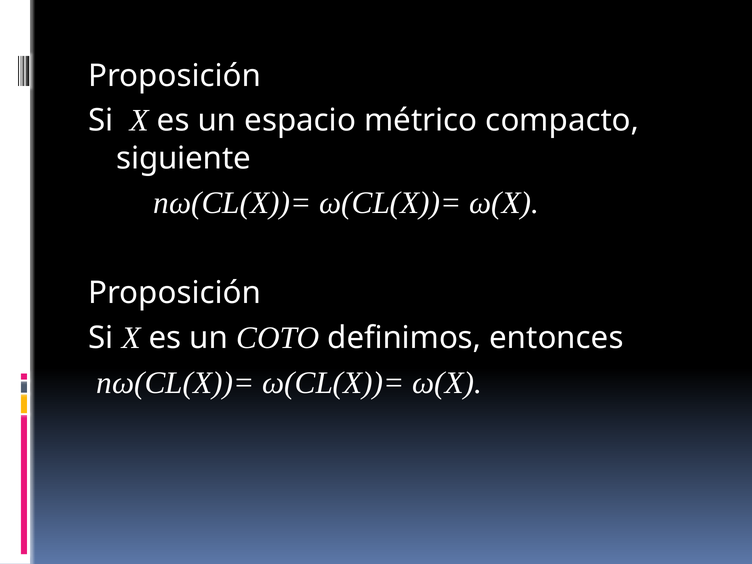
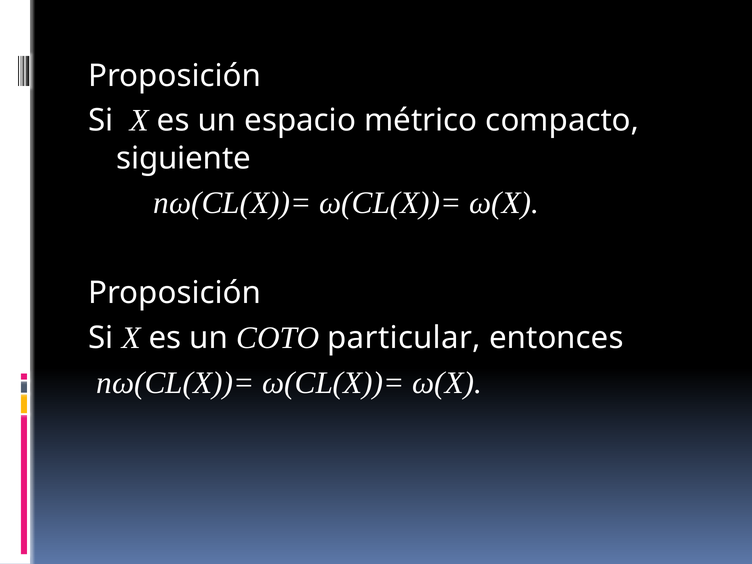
definimos: definimos -> particular (404, 338)
